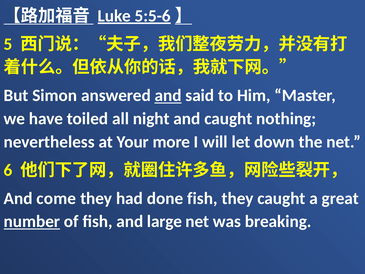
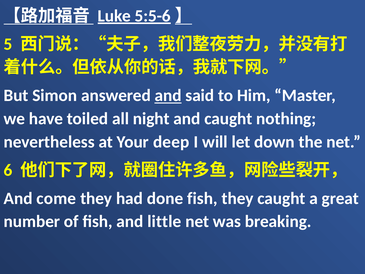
more: more -> deep (171, 142)
number underline: present -> none (32, 221)
large: large -> little (164, 221)
